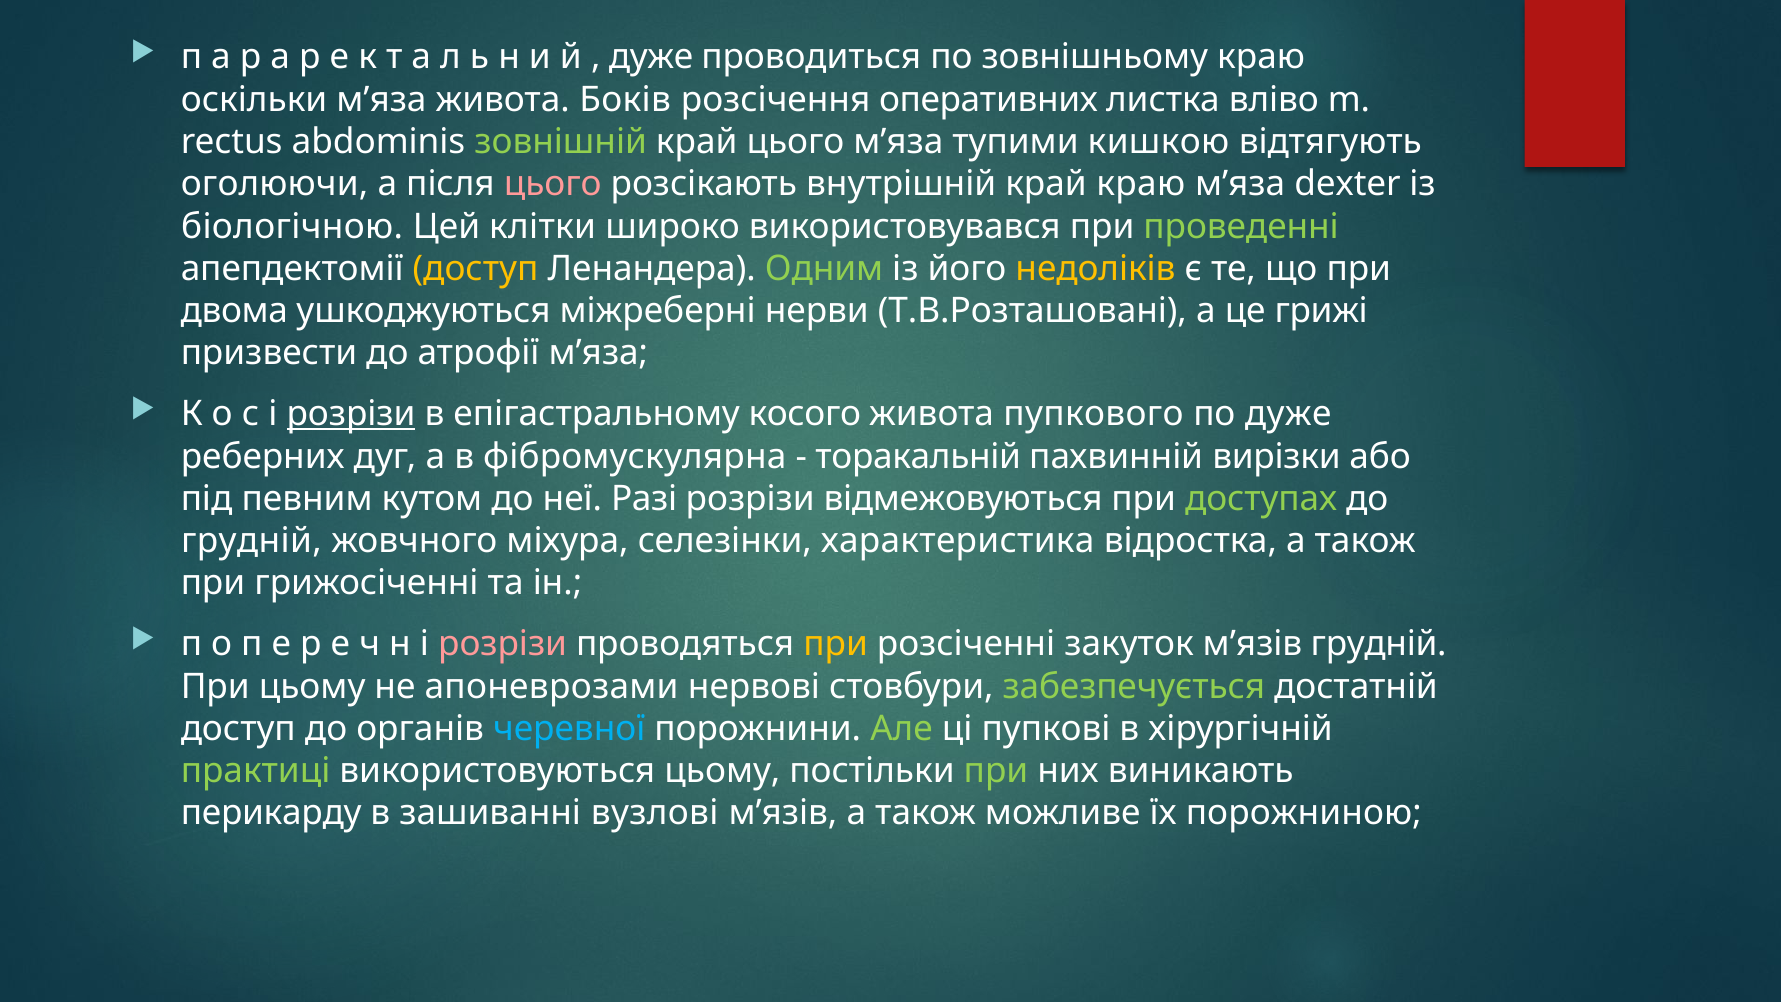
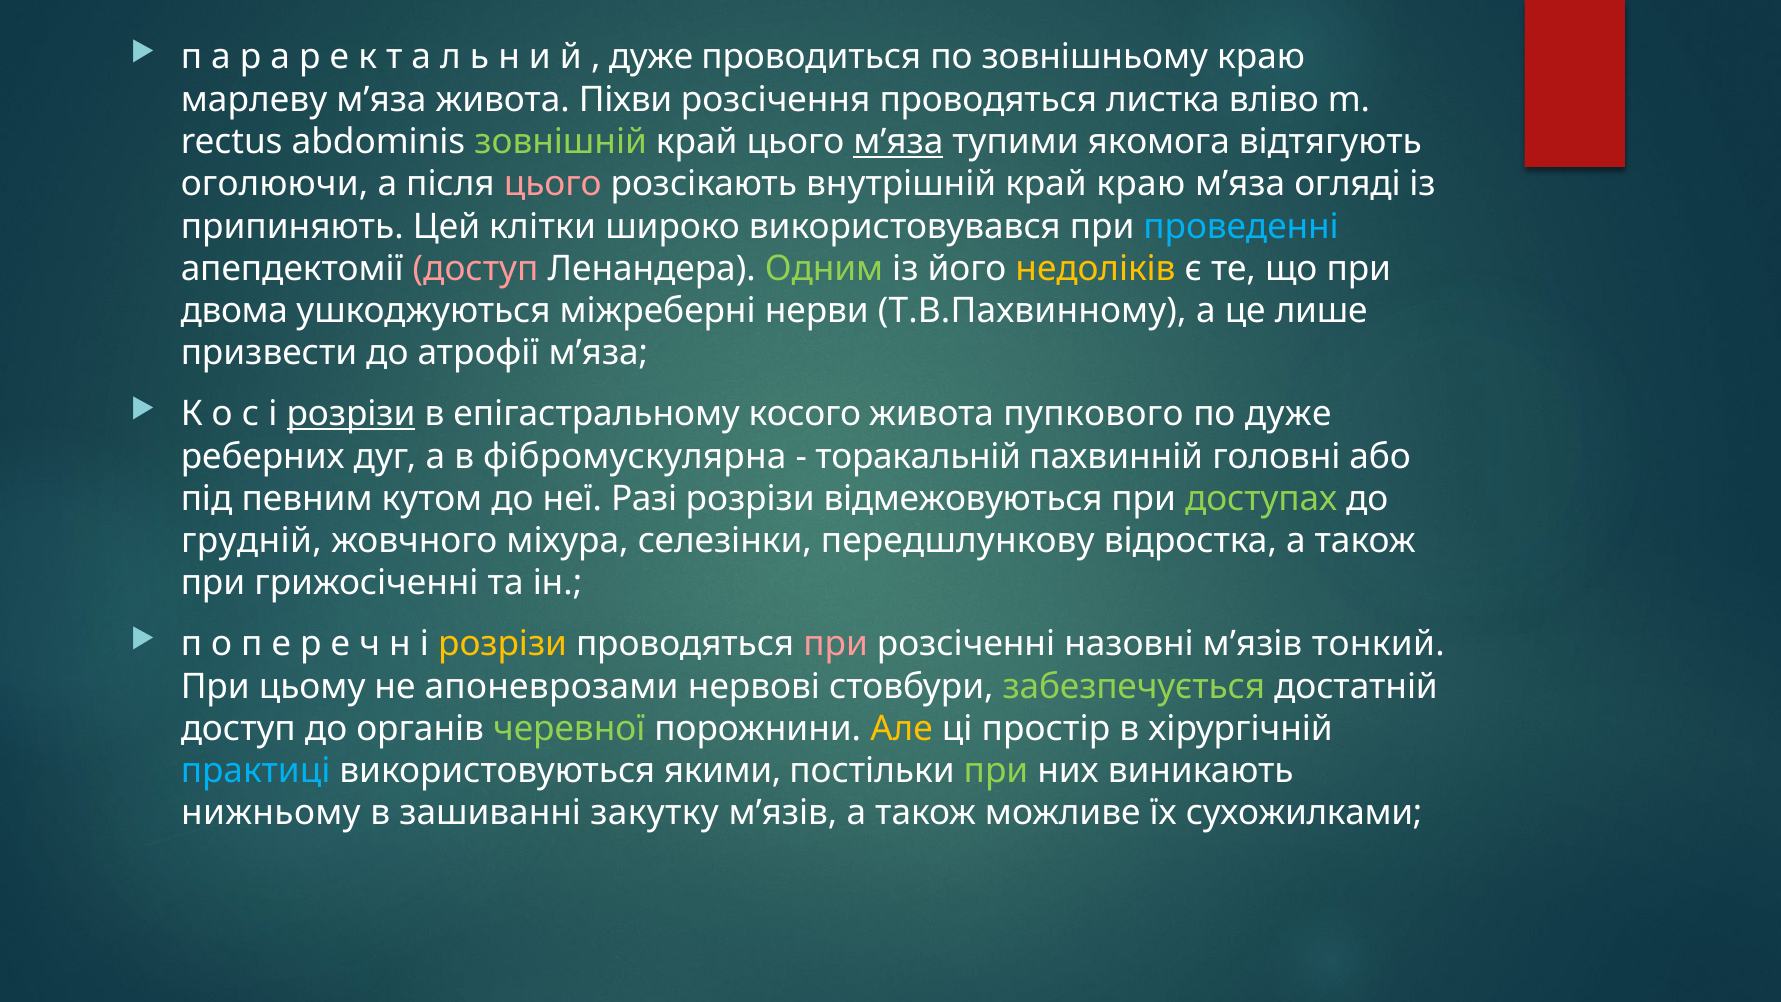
оскільки: оскільки -> марлеву (254, 100)
Боків: Боків -> Піхви (626, 100)
розсічення оперативних: оперативних -> проводяться (988, 100)
м’яза underline: none -> present (898, 142)
кишкою: кишкою -> якомога (1159, 142)
dexter: dexter -> огляді (1347, 184)
біологічною: біологічною -> припиняють (292, 226)
проведенні colour: light green -> light blue (1241, 226)
доступ colour: yellow -> pink (476, 269)
Т.В.Розташовані: Т.В.Розташовані -> Т.В.Пахвинному (1032, 311)
грижі: грижі -> лише (1321, 311)
вирізки: вирізки -> головні (1276, 456)
характеристика: характеристика -> передшлункову (958, 541)
розрізи colour: pink -> yellow (503, 644)
при colour: yellow -> pink (836, 644)
закуток: закуток -> назовні (1129, 644)
м’язів грудній: грудній -> тонкий (1378, 644)
черевної colour: light blue -> light green (569, 729)
Але colour: light green -> yellow (902, 729)
пупкові: пупкові -> простір (1046, 729)
практиці colour: light green -> light blue (256, 771)
використовуються цьому: цьому -> якими (723, 771)
перикарду: перикарду -> нижньому (271, 813)
вузлові: вузлові -> закутку (655, 813)
порожниною: порожниною -> сухожилками (1304, 813)
